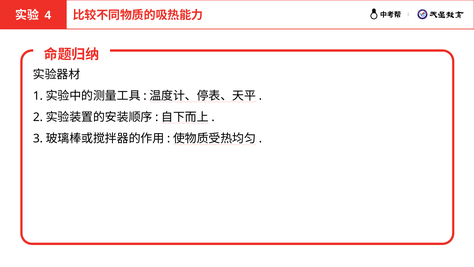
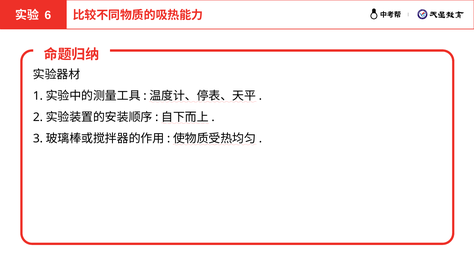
4: 4 -> 6 (48, 15)
